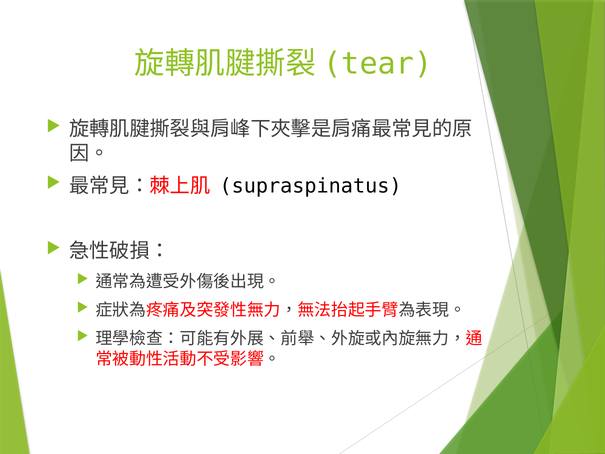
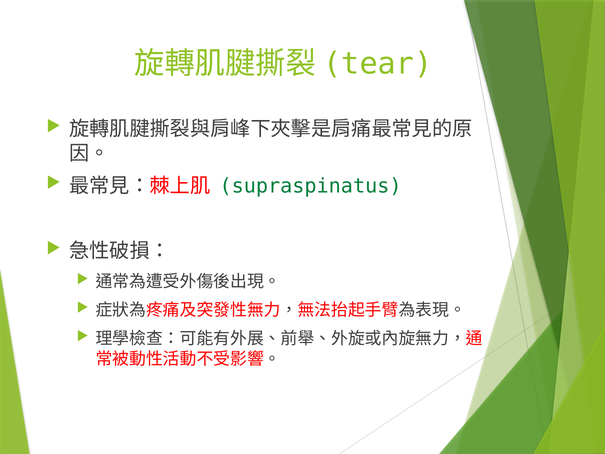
supraspinatus colour: black -> green (311, 186)
